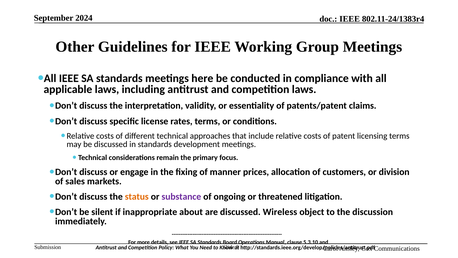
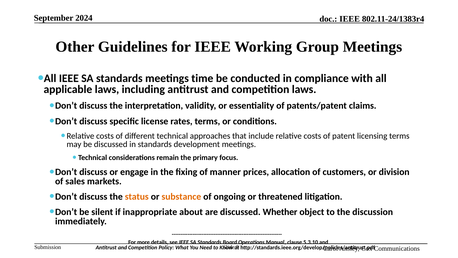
here: here -> time (202, 78)
substance colour: purple -> orange (181, 196)
Wireless: Wireless -> Whether (280, 212)
